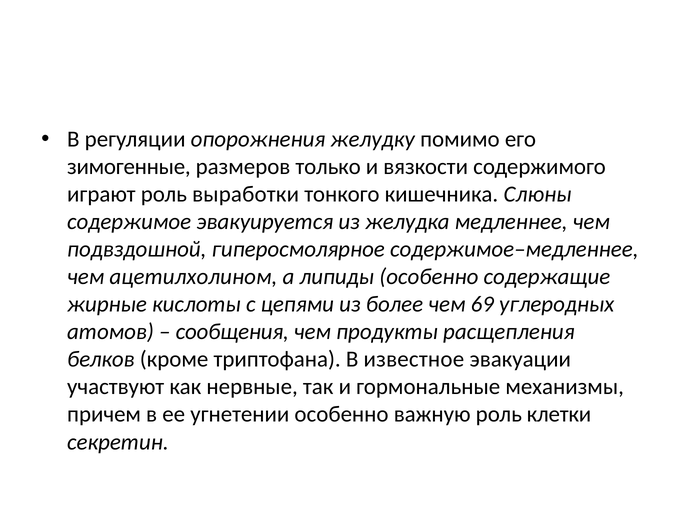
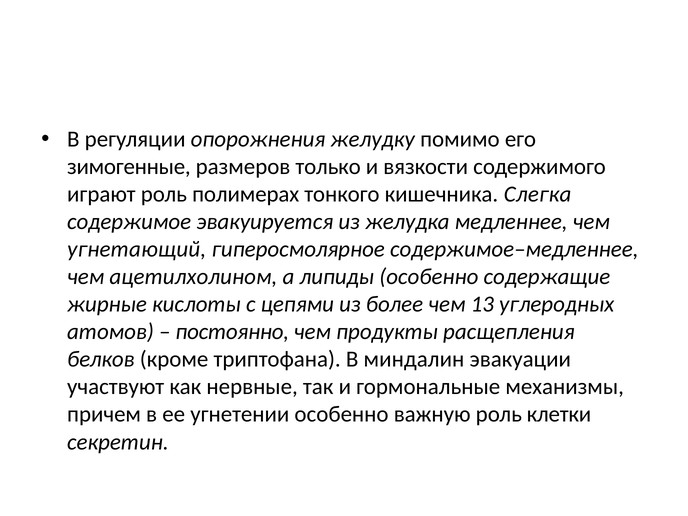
выработки: выработки -> полимерах (246, 194)
Слюны: Слюны -> Слегка (538, 194)
подвздошной: подвздошной -> угнетающий (137, 249)
69: 69 -> 13 (482, 304)
сообщения: сообщения -> постоянно (232, 332)
известное: известное -> миндалин (414, 359)
